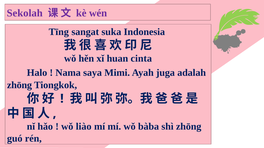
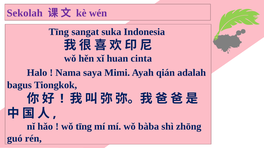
juga: juga -> qián (165, 73)
zhōng: zhōng -> bagus (19, 85)
wǒ liào: liào -> tīng (84, 127)
